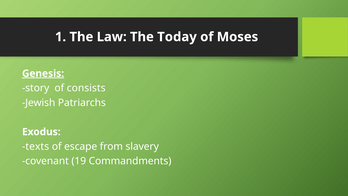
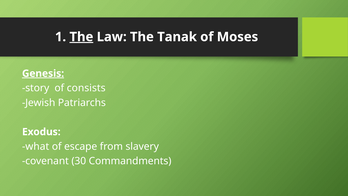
The underline: none -> present (81, 37)
Today: Today -> Tanak (177, 37)
texts: texts -> what (36, 146)
19: 19 -> 30 (79, 161)
